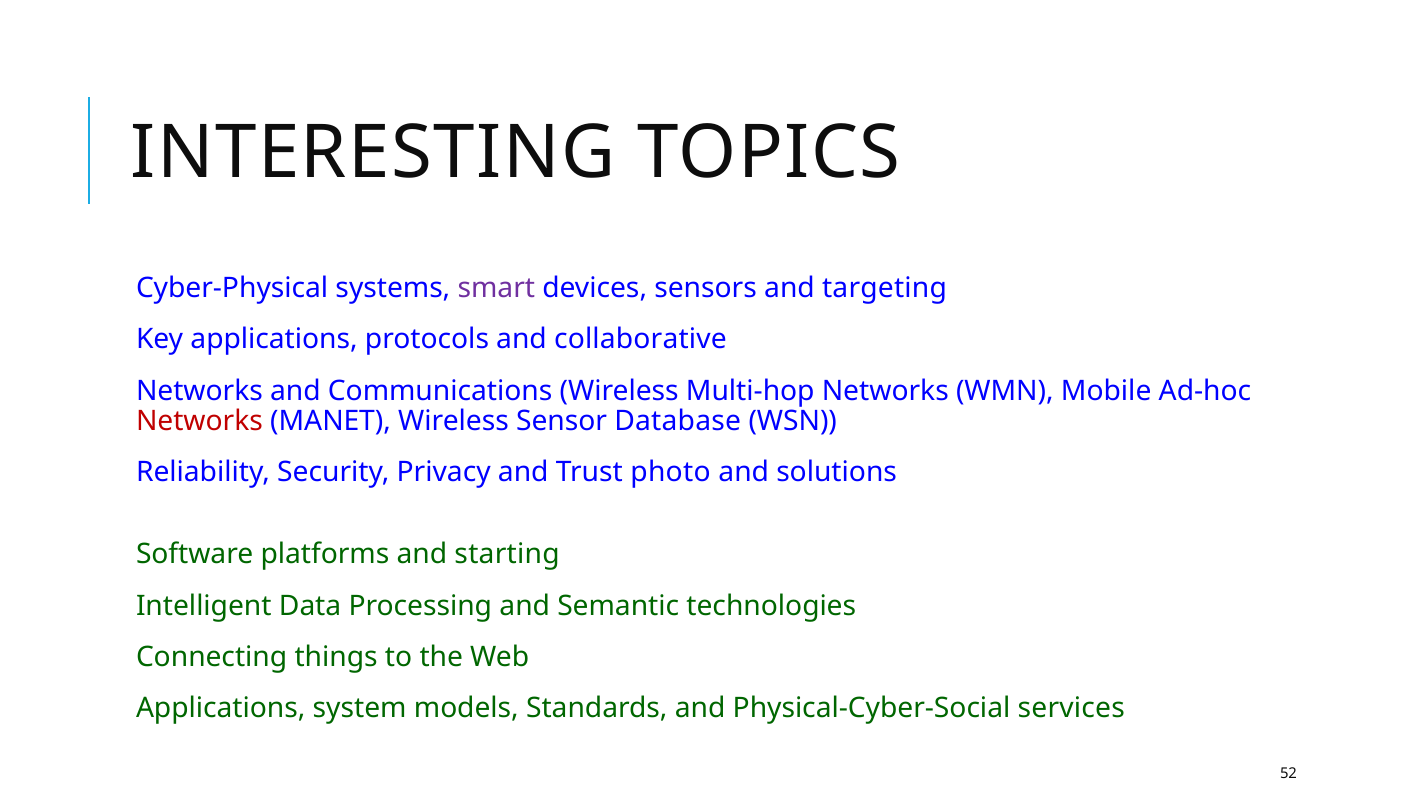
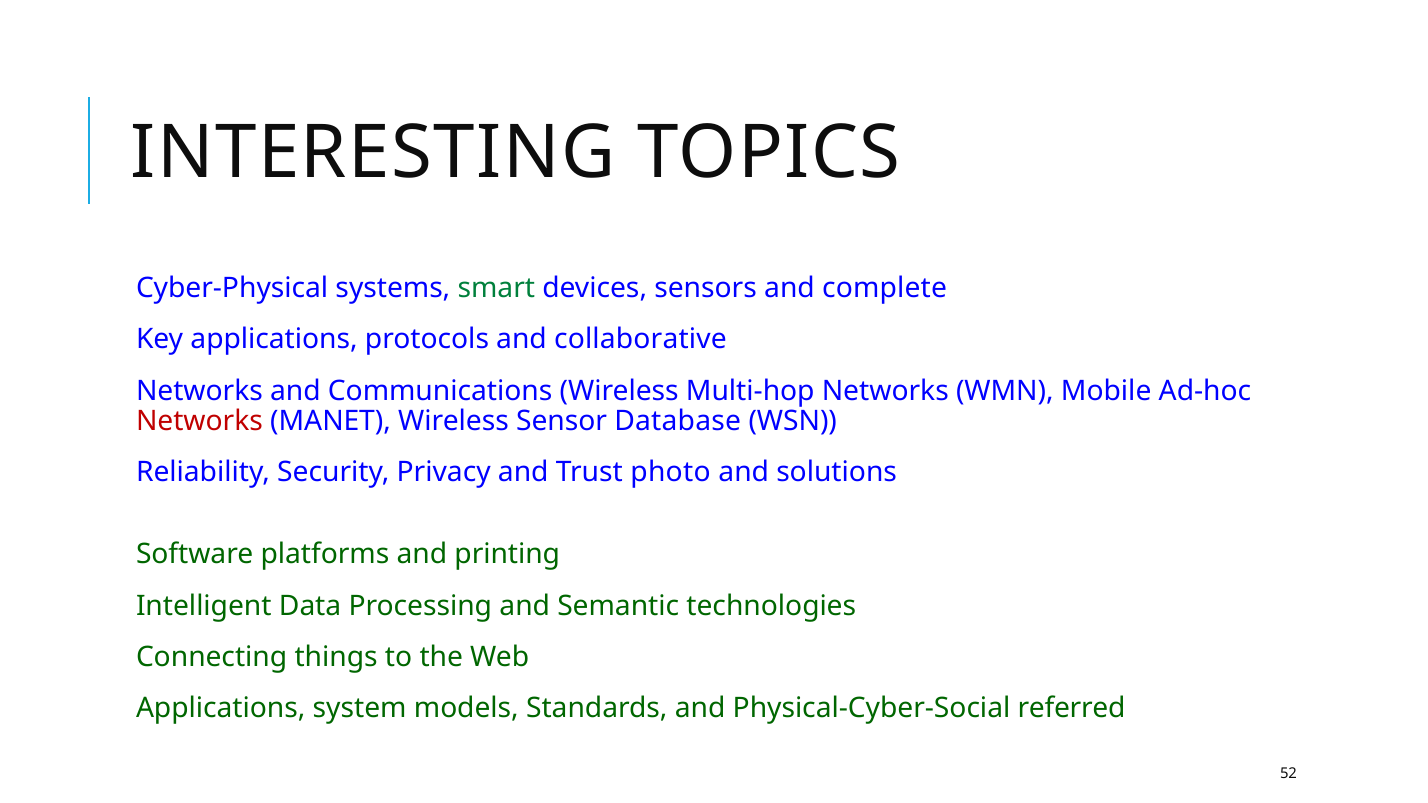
smart colour: purple -> green (496, 288)
targeting: targeting -> complete (885, 288)
starting: starting -> printing (507, 555)
services: services -> referred (1072, 709)
